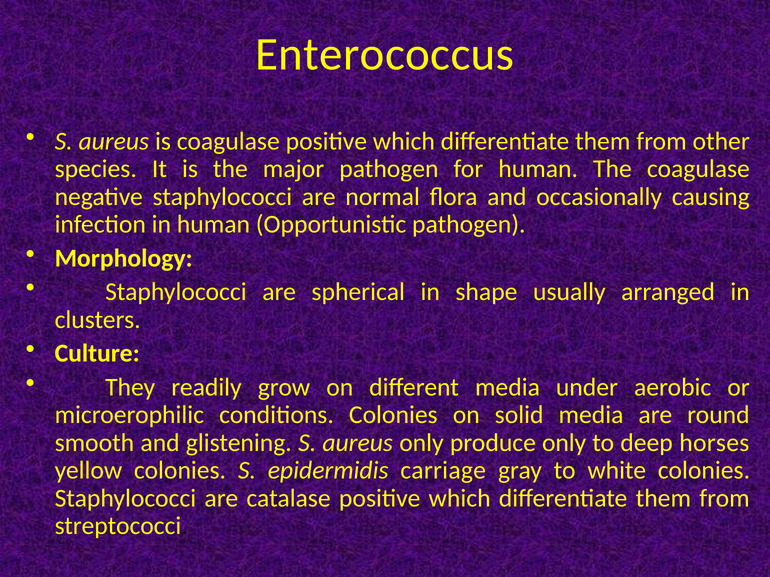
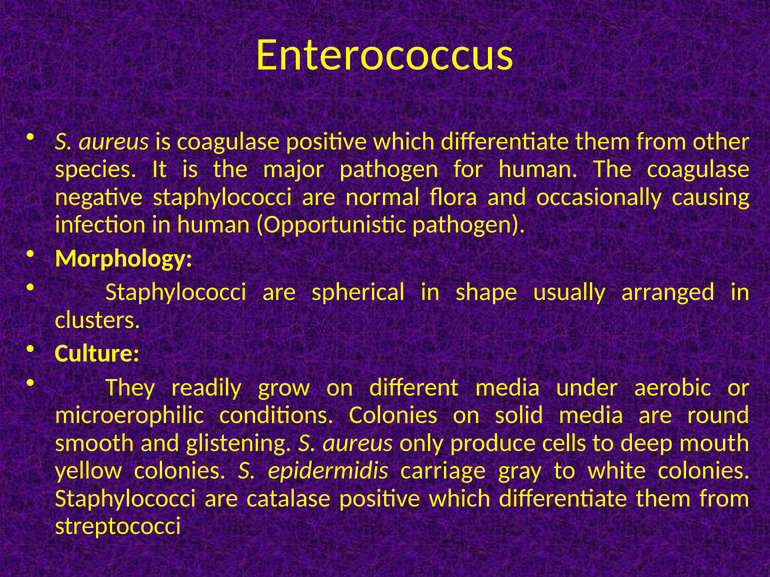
produce only: only -> cells (564, 443)
horses: horses -> mouth (714, 443)
